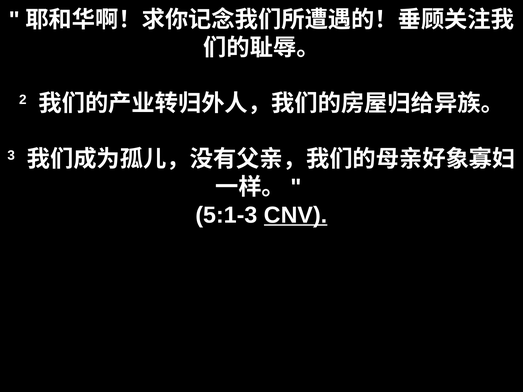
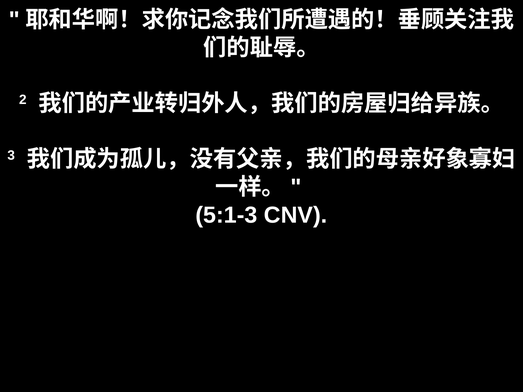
CNV underline: present -> none (296, 215)
